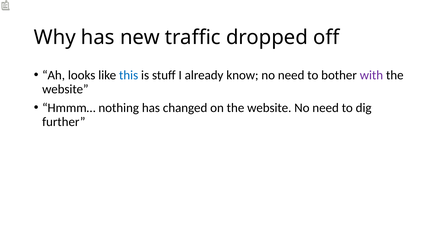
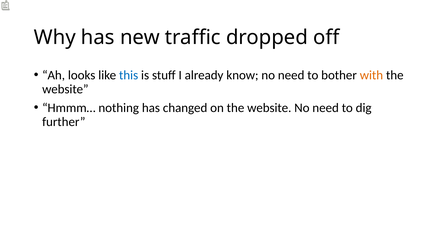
with colour: purple -> orange (371, 75)
